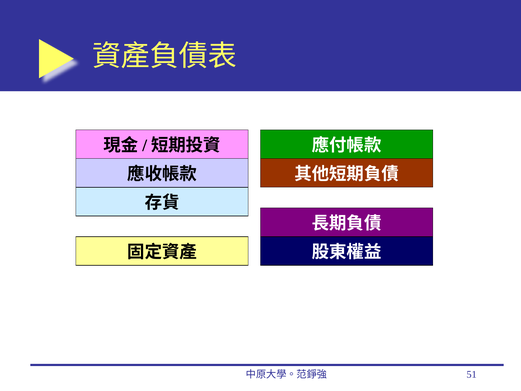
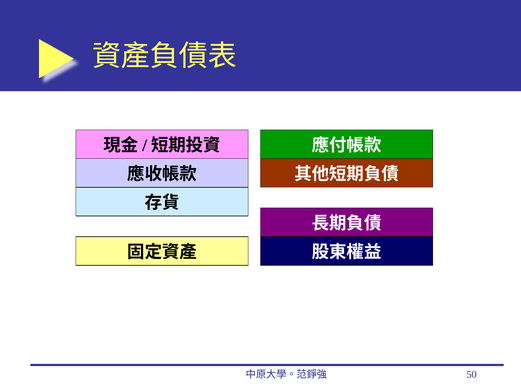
51: 51 -> 50 (472, 374)
